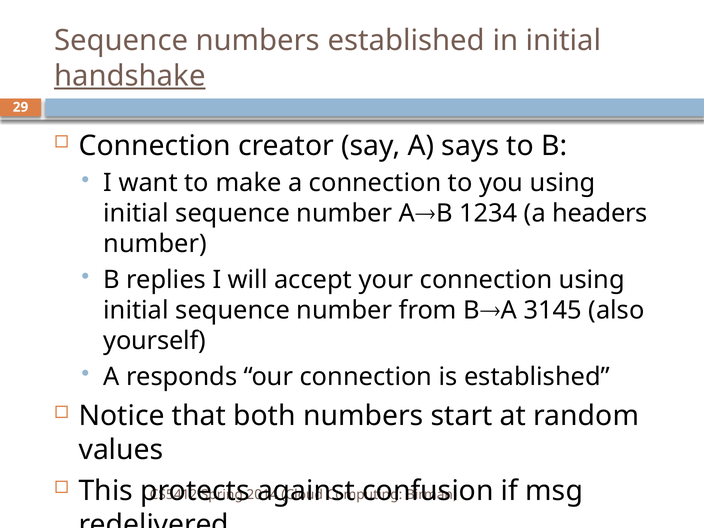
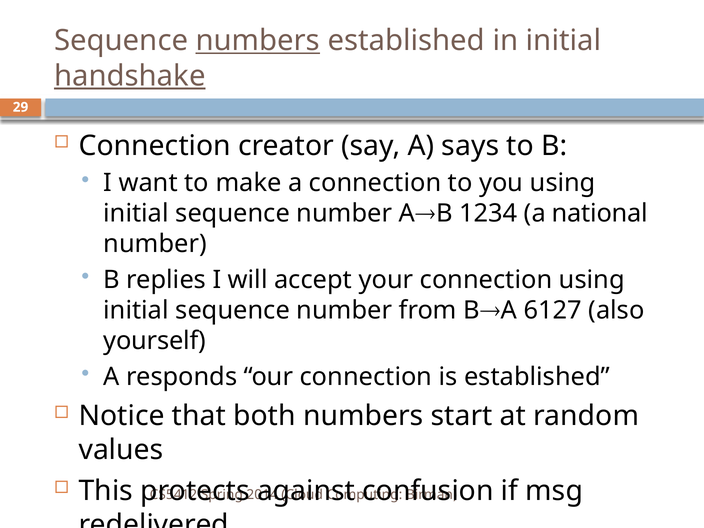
numbers underline: none -> present (258, 41)
headers: headers -> national (600, 214)
3145: 3145 -> 6127 (553, 310)
